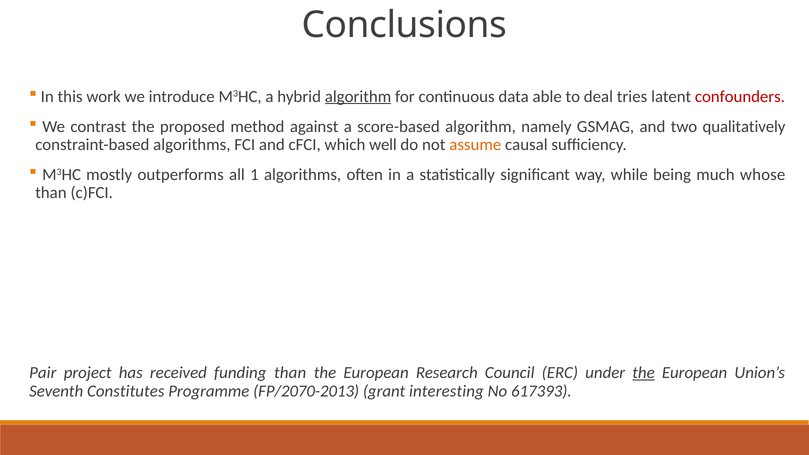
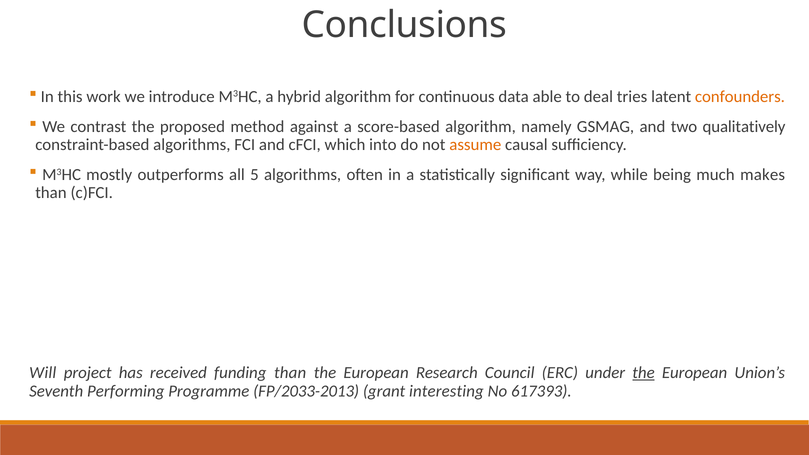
algorithm underline: present -> none (358, 96)
confounders colour: red -> orange (740, 96)
well: well -> into (383, 145)
1: 1 -> 5 (254, 175)
whose: whose -> makes (763, 175)
Pair: Pair -> Will (43, 373)
Constitutes: Constitutes -> Performing (126, 391)
FP/2070-2013: FP/2070-2013 -> FP/2033-2013 (306, 391)
